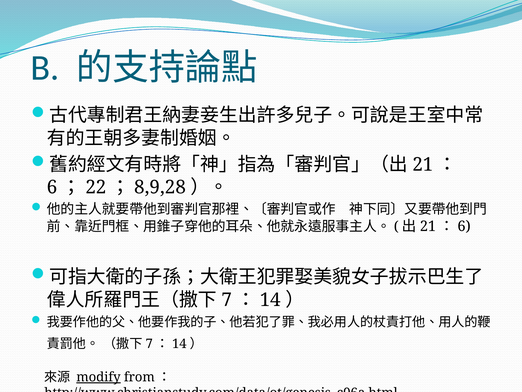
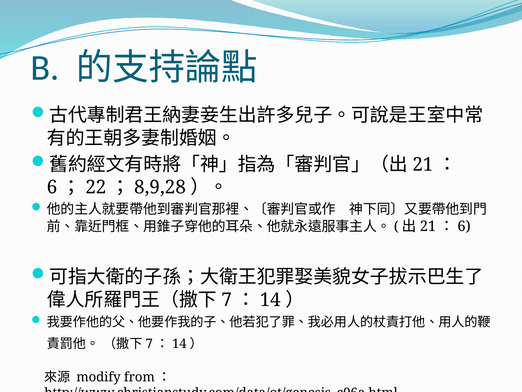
modify underline: present -> none (98, 377)
